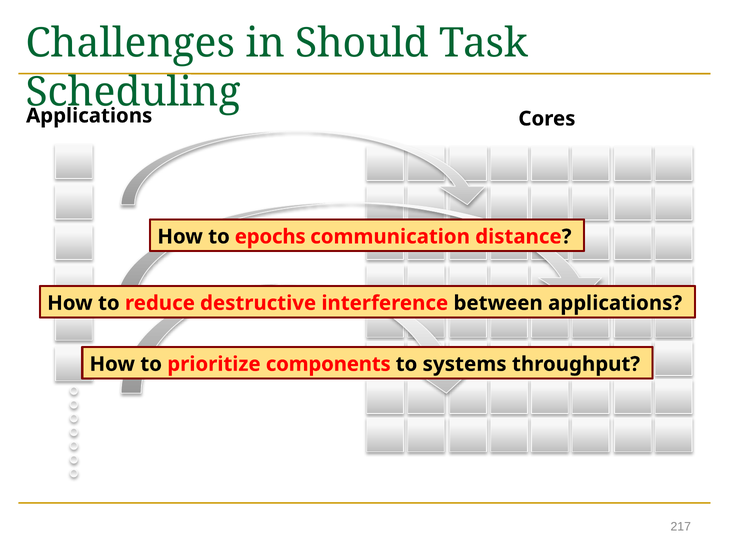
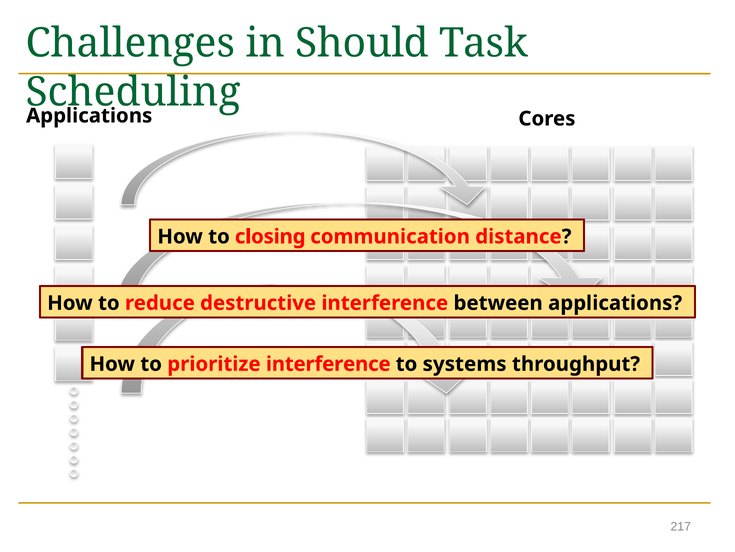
epochs: epochs -> closing (270, 236)
prioritize components: components -> interference (328, 364)
